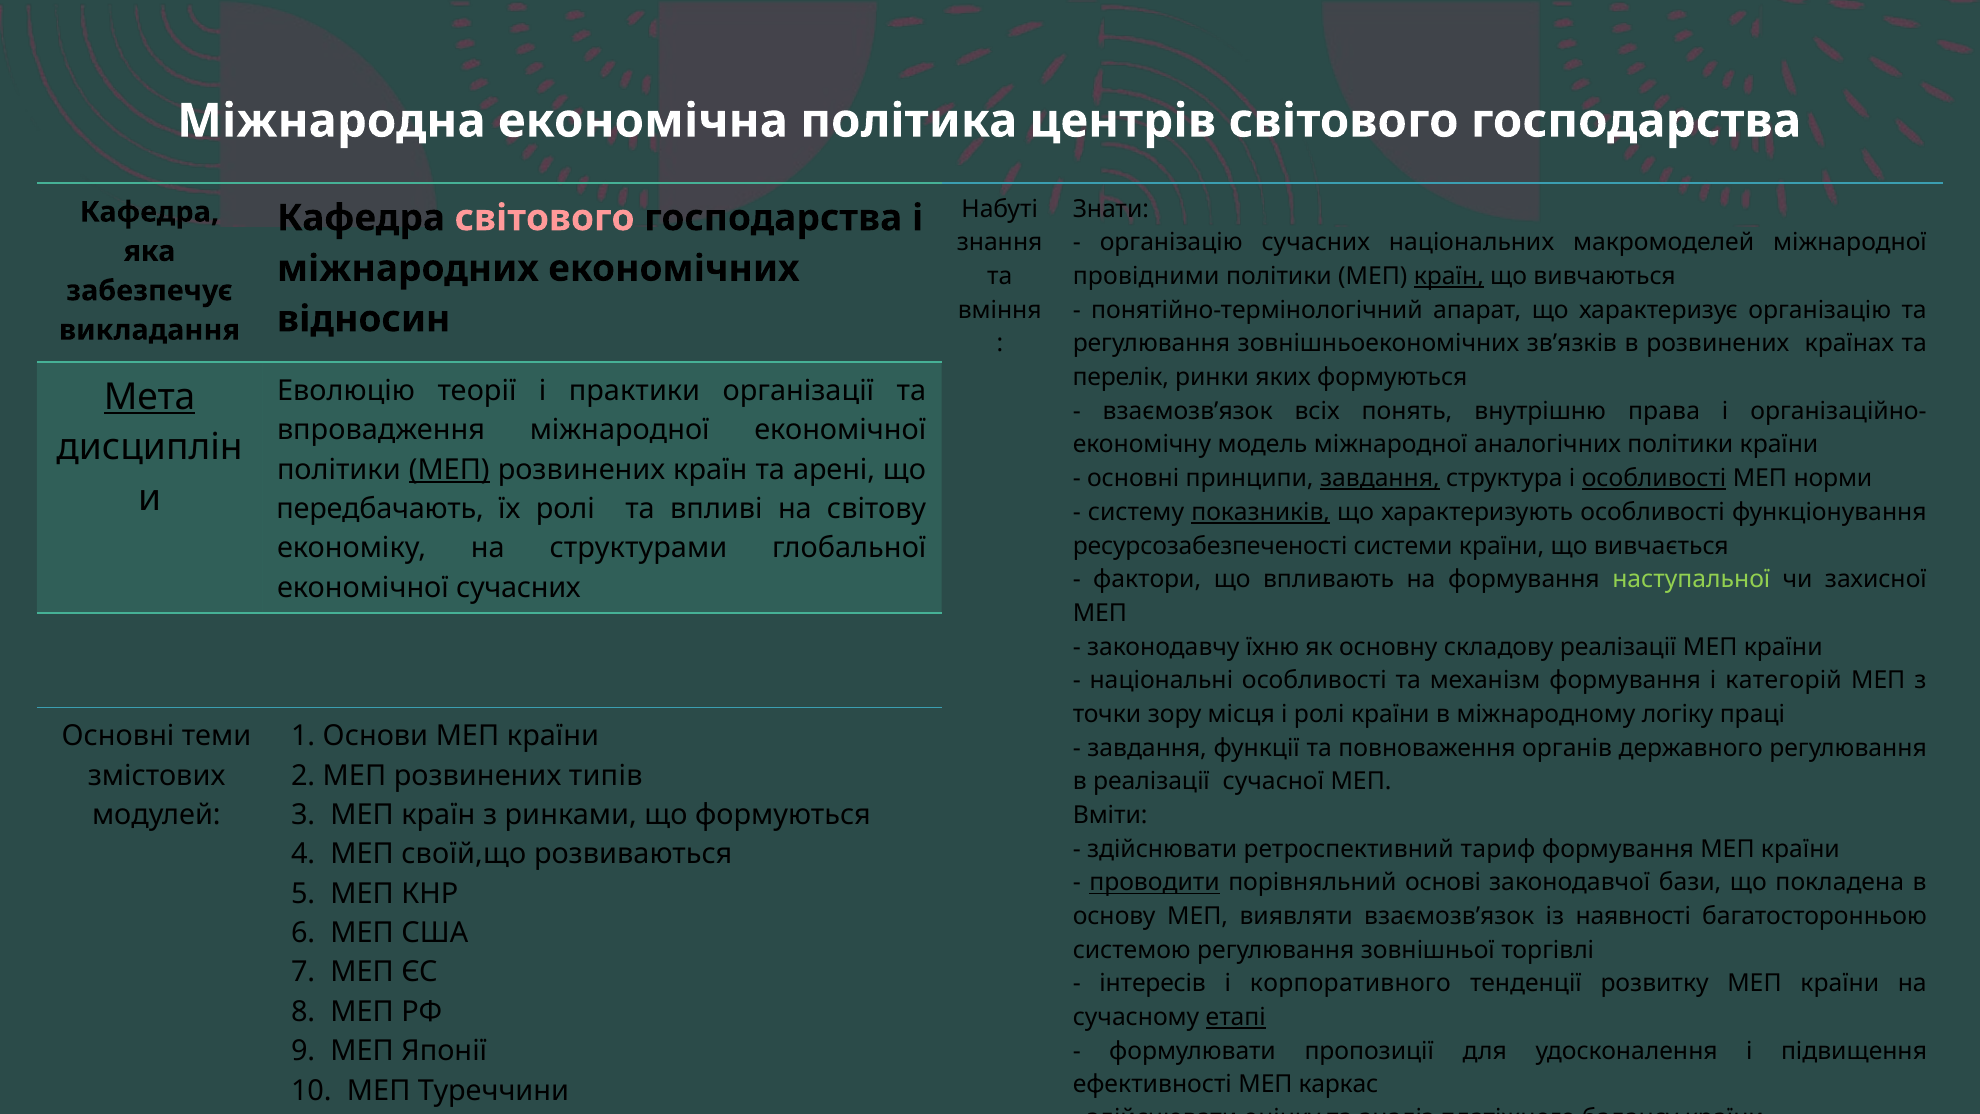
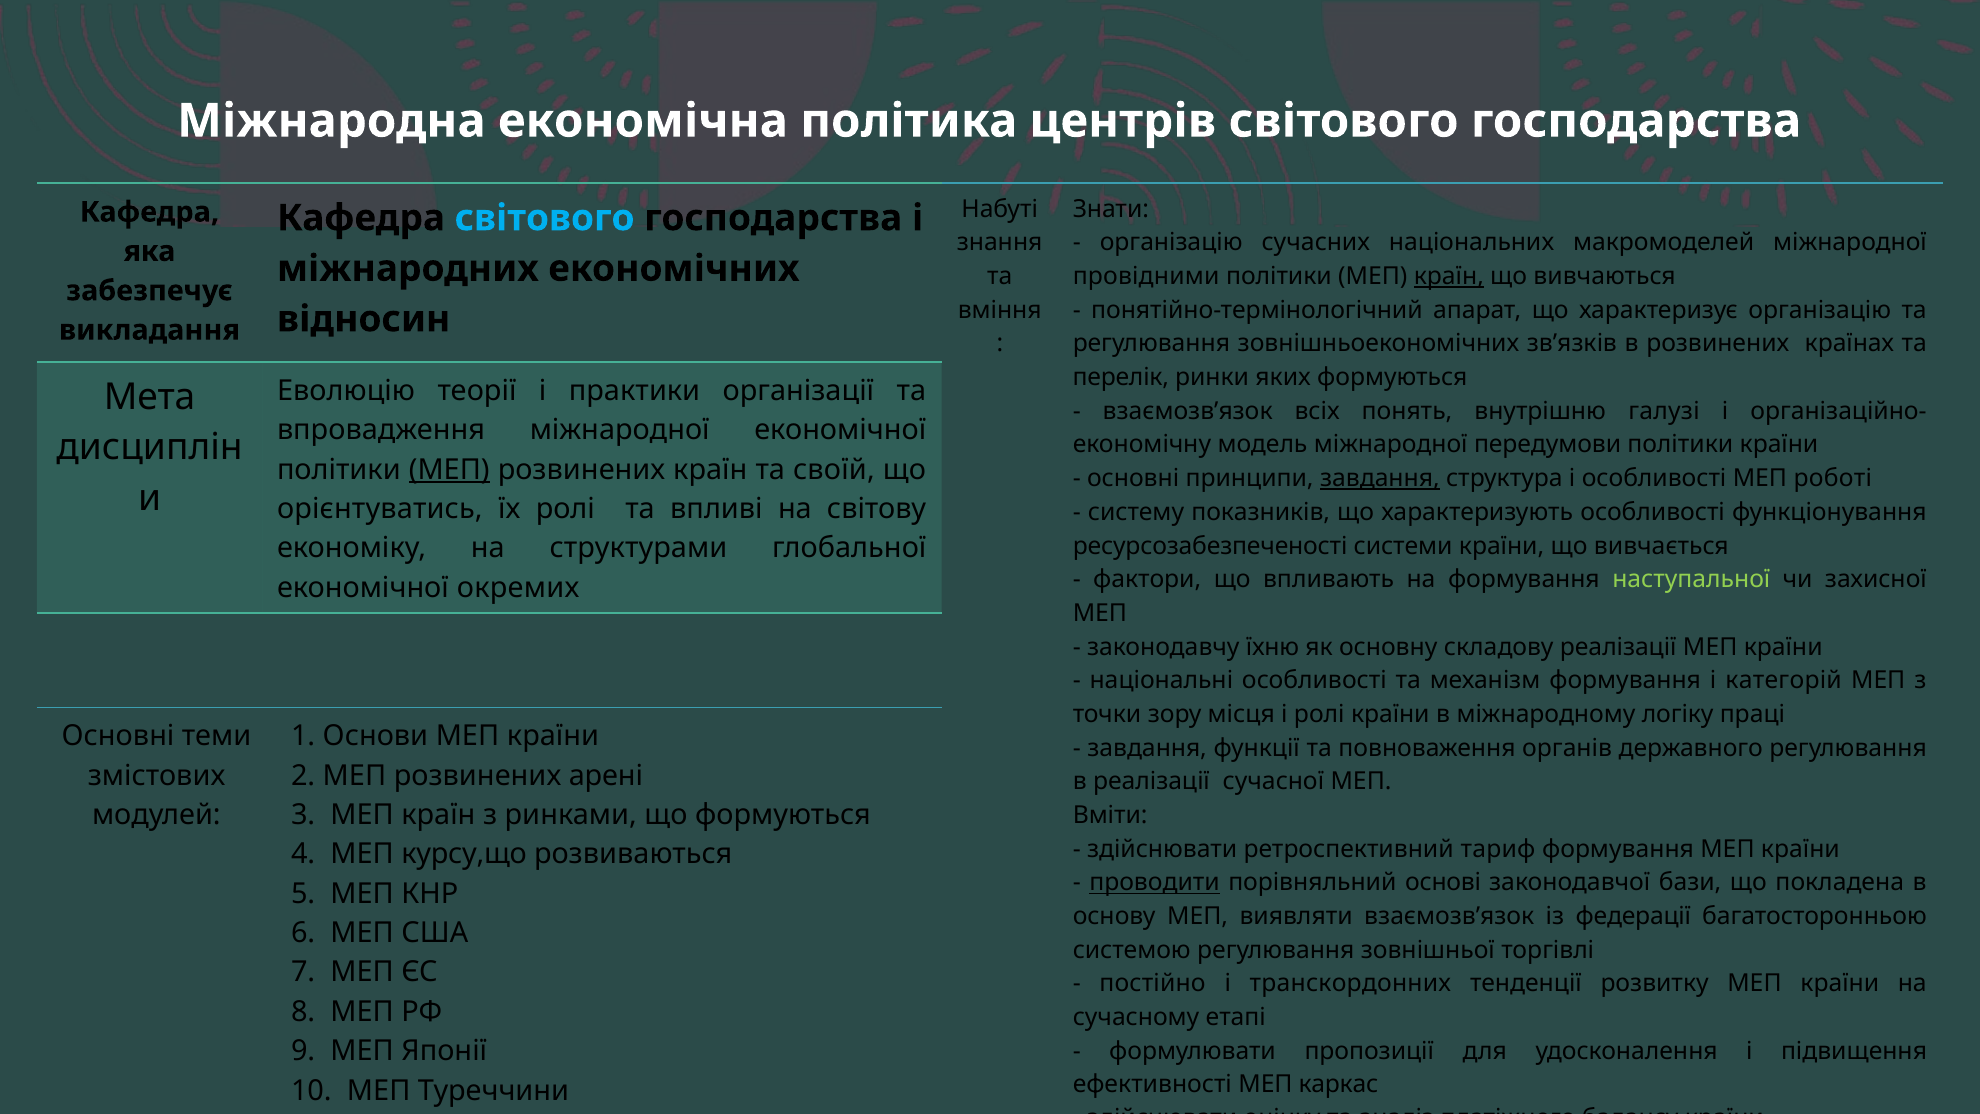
світового colour: pink -> light blue (545, 218)
Мета underline: present -> none (150, 397)
права: права -> галузі (1664, 411)
аналогічних: аналогічних -> передумови (1548, 445)
арені: арені -> своїй (834, 470)
особливості underline: present -> none (1654, 478)
норми: норми -> роботі (1833, 478)
передбачають: передбачають -> орієнтуватись (380, 509)
показників underline: present -> none (1261, 512)
економічної сучасних: сучасних -> окремих (518, 588)
типів: типів -> арені (606, 775)
своїй,що: своїй,що -> курсу,що (464, 854)
наявності: наявності -> федерації (1633, 916)
інтересів: інтересів -> постійно (1153, 984)
корпоративного: корпоративного -> транскордонних (1350, 984)
етапі underline: present -> none (1236, 1017)
